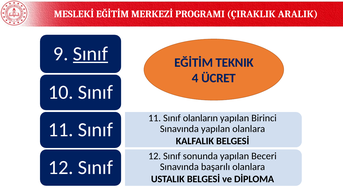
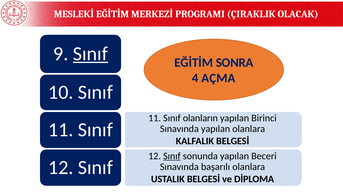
ARALIK: ARALIK -> OLACAK (298, 14)
TEKNIK: TEKNIK -> SONRA (235, 63)
ÜCRET: ÜCRET -> AÇMA (218, 78)
Sınıf underline: none -> present (172, 156)
